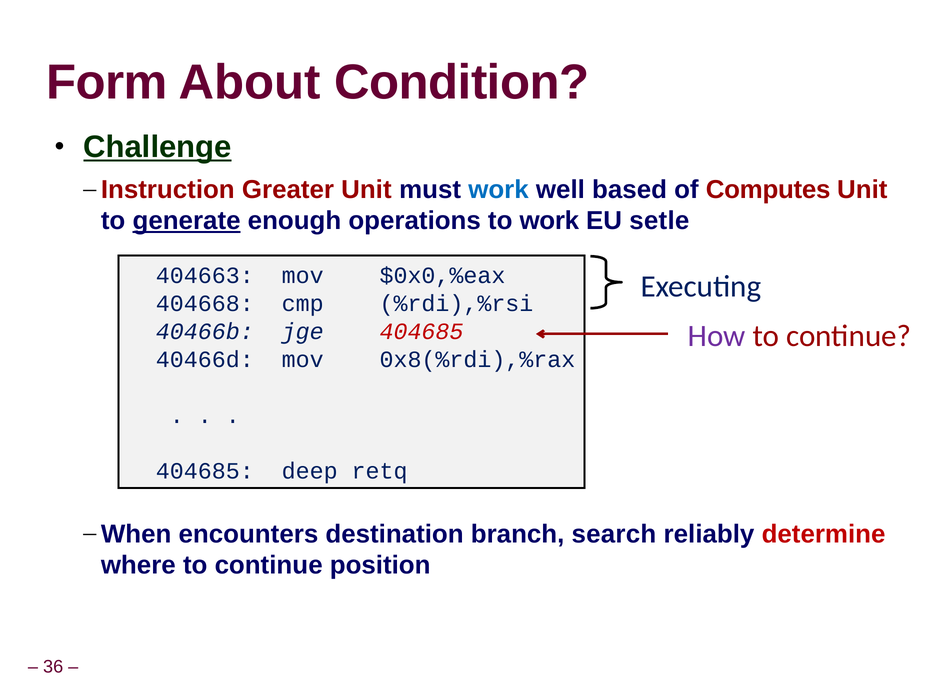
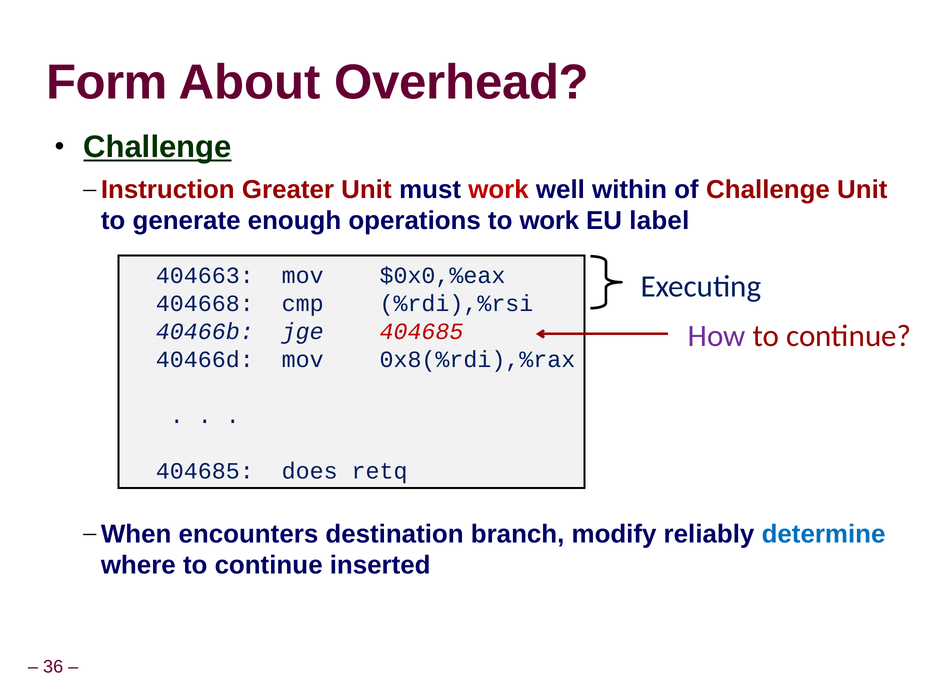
Condition: Condition -> Overhead (462, 83)
work colour: blue -> red (499, 190)
based: based -> within (630, 190)
of Computes: Computes -> Challenge (768, 190)
generate underline: present -> none (187, 221)
setle: setle -> label (659, 221)
deep: deep -> does (310, 471)
search: search -> modify (614, 534)
determine colour: red -> blue (824, 534)
position: position -> inserted (380, 565)
